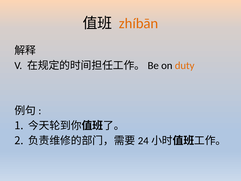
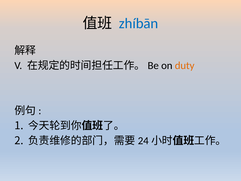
zhíbān colour: orange -> blue (139, 23)
